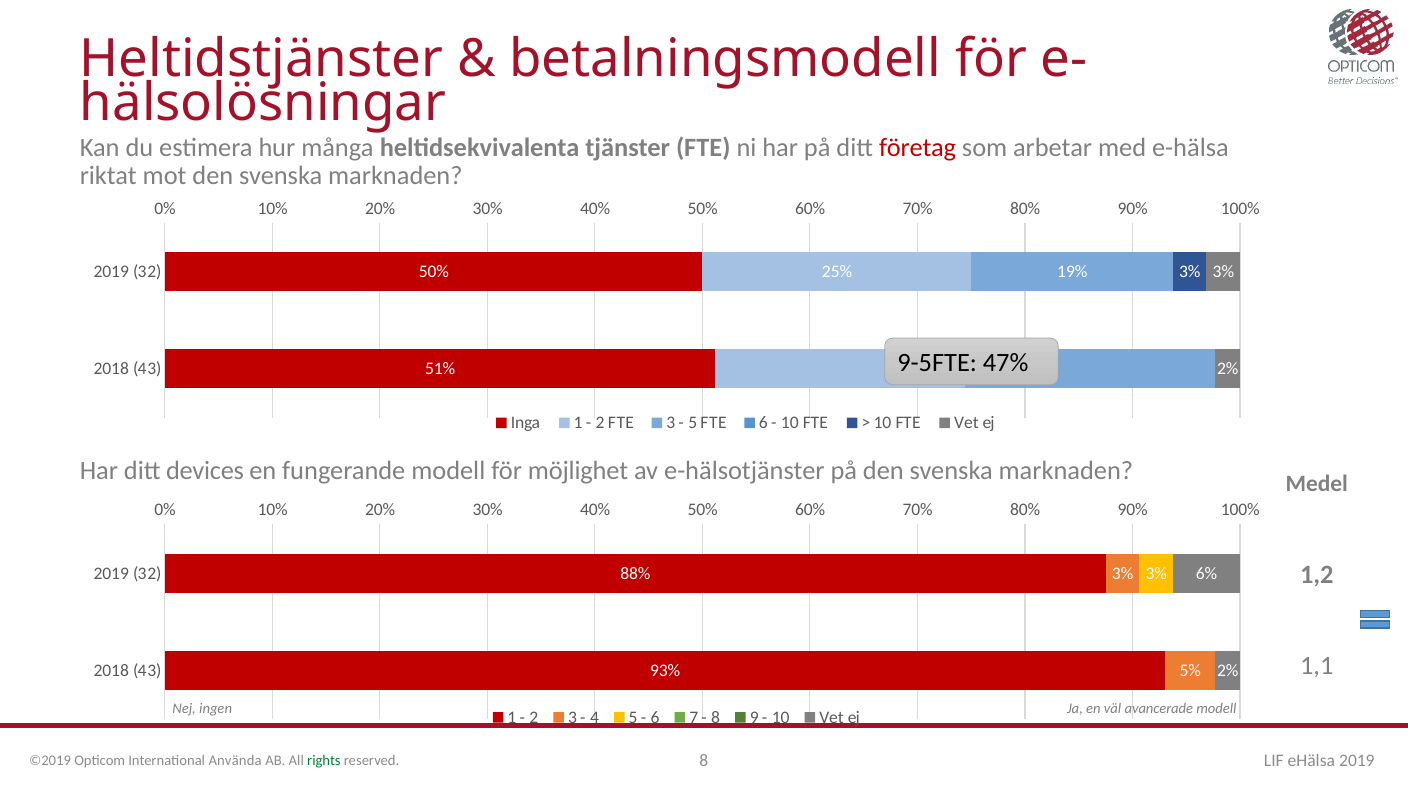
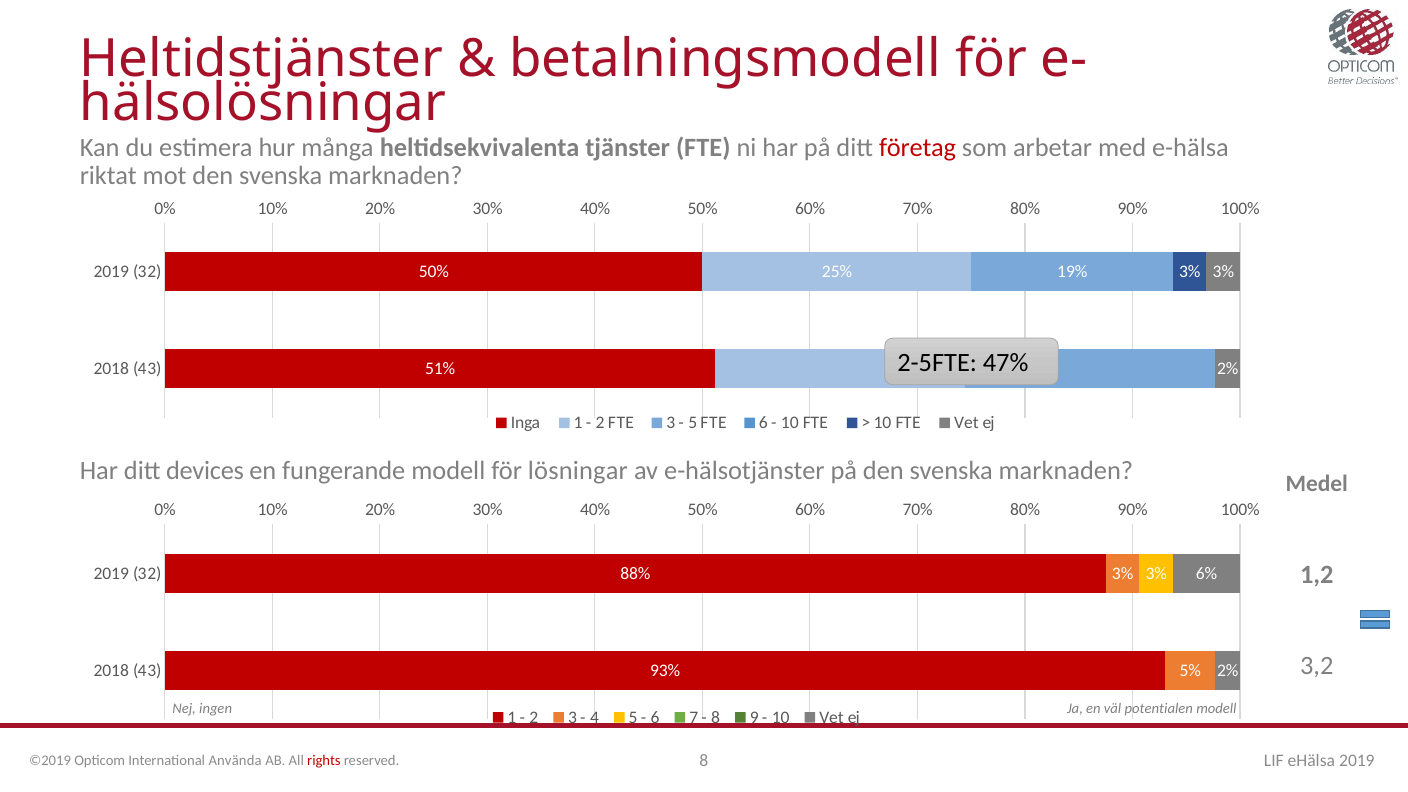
9-5FTE: 9-5FTE -> 2-5FTE (937, 363)
möjlighet: möjlighet -> lösningar (578, 471)
1,1: 1,1 -> 3,2 (1317, 666)
avancerade: avancerade -> potentialen (1159, 709)
rights colour: green -> red (324, 761)
